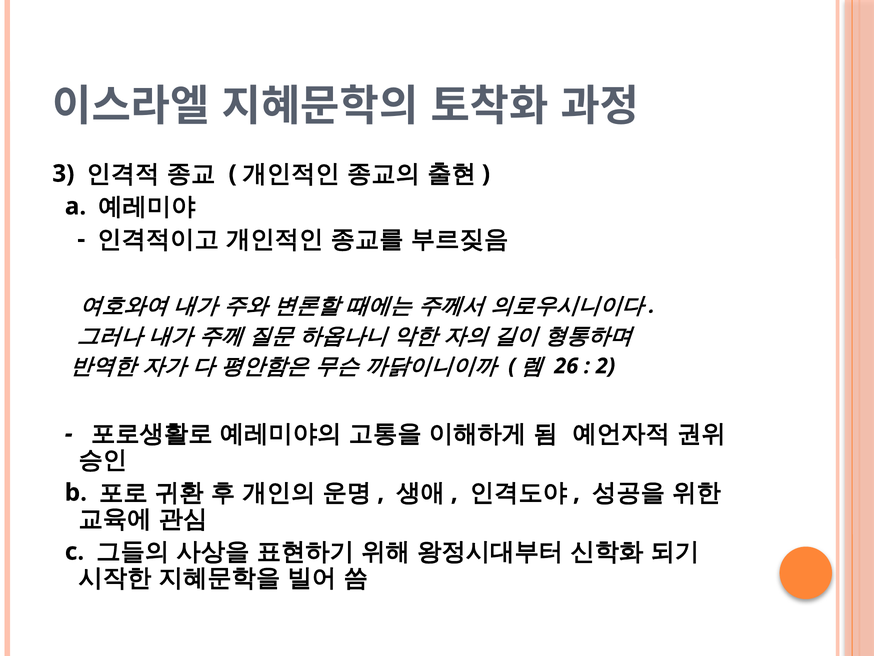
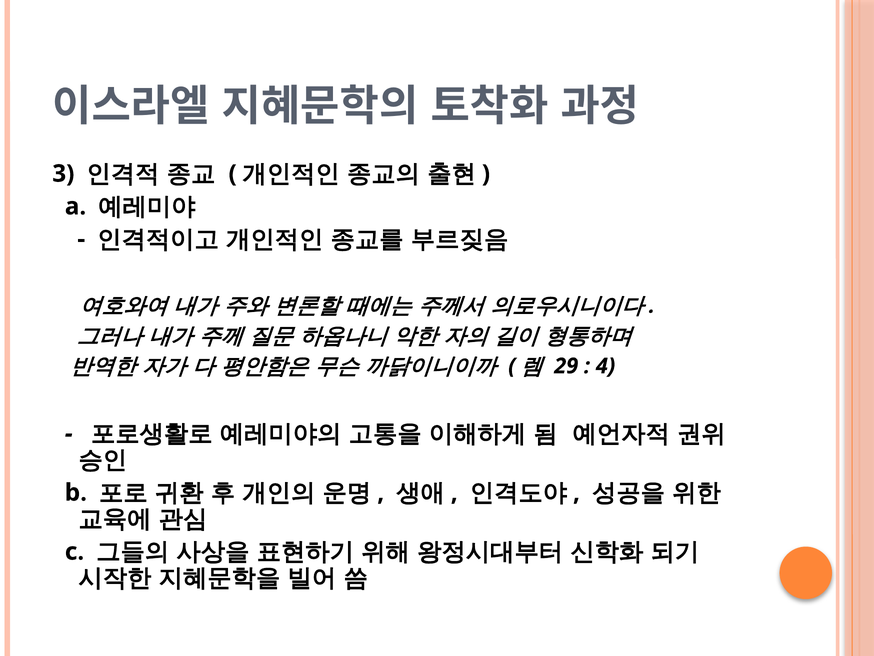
26: 26 -> 29 (566, 366)
2: 2 -> 4 (606, 366)
